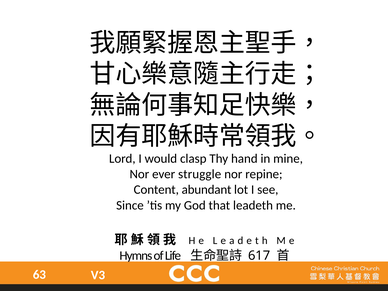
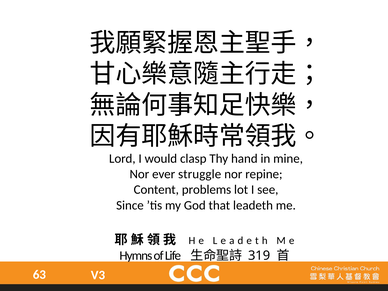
abundant: abundant -> problems (206, 190)
617: 617 -> 319 (259, 255)
